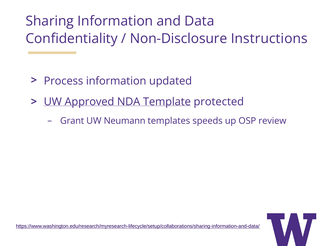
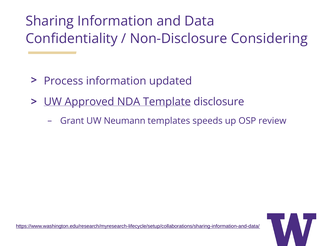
Instructions: Instructions -> Considering (269, 39)
protected: protected -> disclosure (219, 102)
